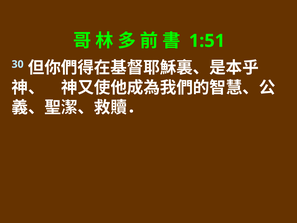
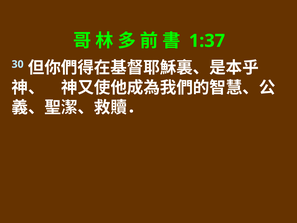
1:51: 1:51 -> 1:37 (207, 41)
